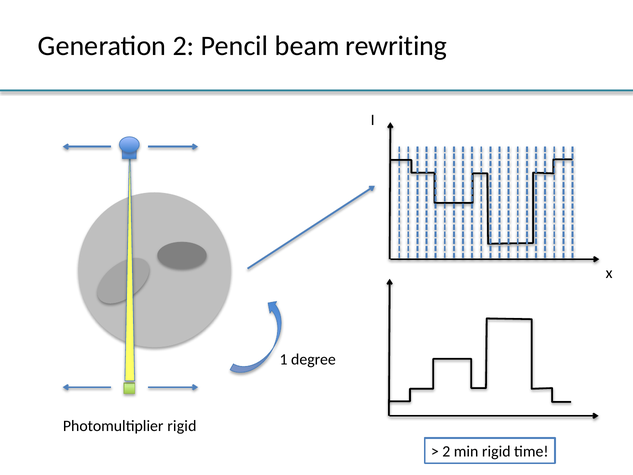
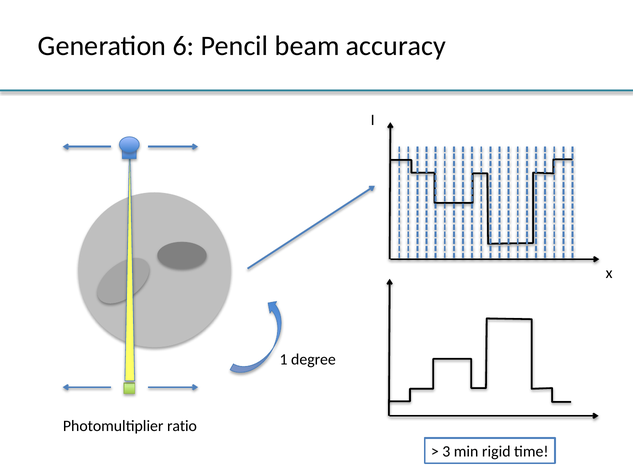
Generation 2: 2 -> 6 (183, 46)
rewriting: rewriting -> accuracy (396, 46)
Photomultiplier rigid: rigid -> ratio (182, 426)
2: 2 -> 3 (446, 451)
